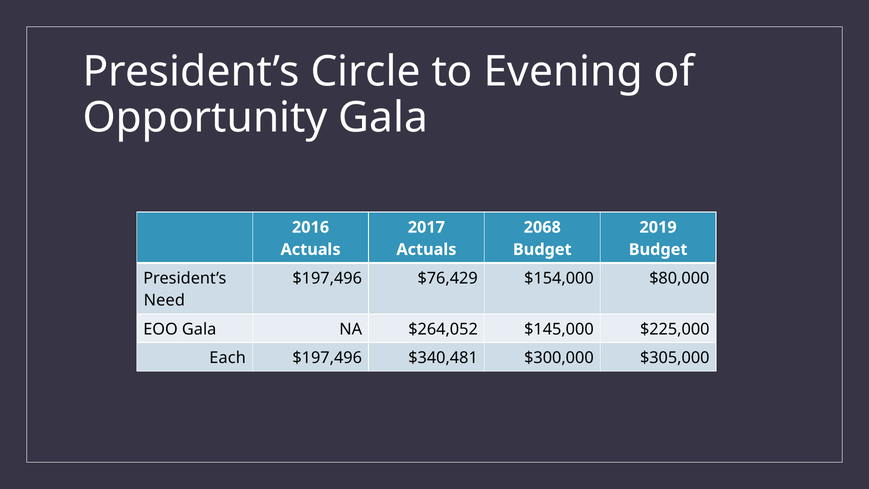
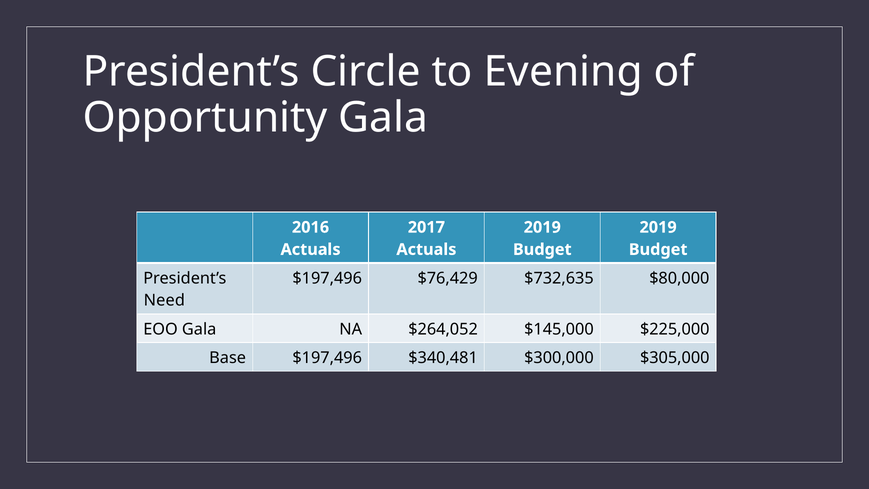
2068: 2068 -> 2019 (542, 227)
$154,000: $154,000 -> $732,635 (559, 278)
Each: Each -> Base (228, 358)
